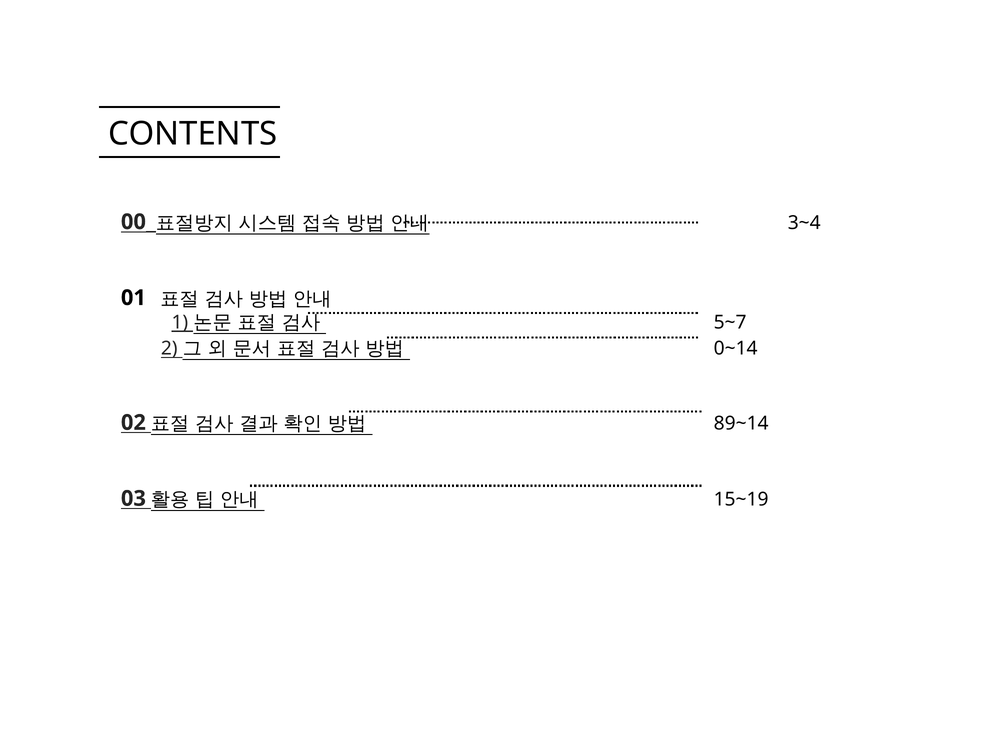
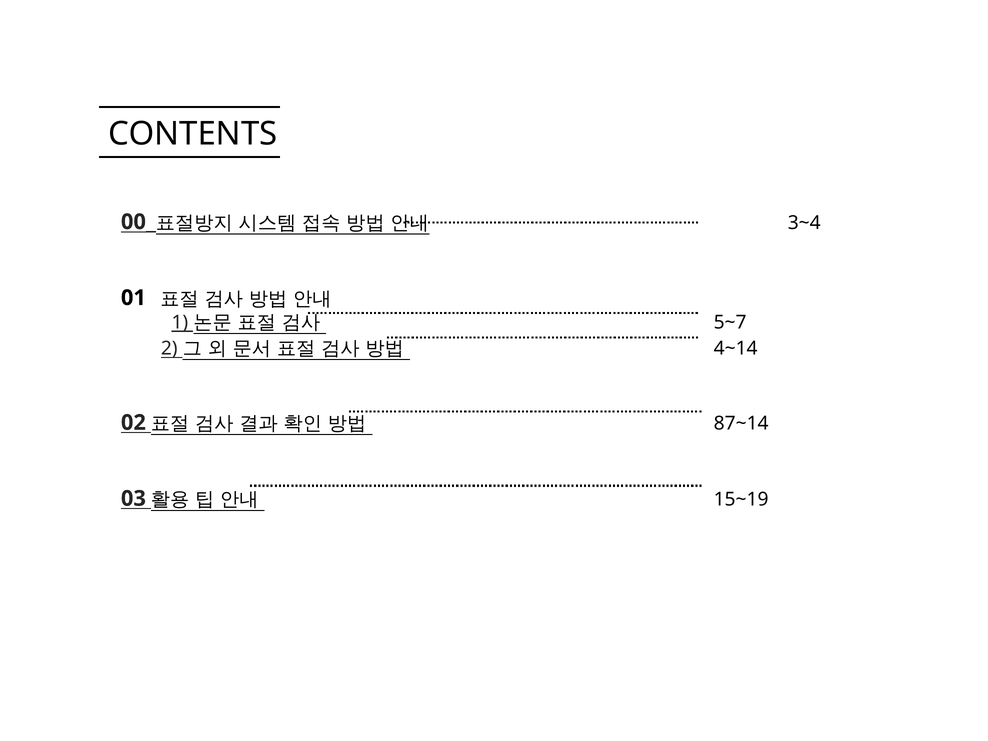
0~14: 0~14 -> 4~14 (736, 348)
89~14: 89~14 -> 87~14 (741, 424)
